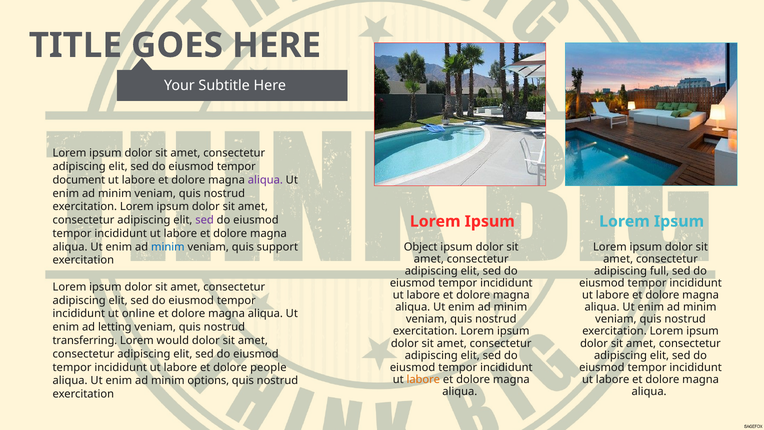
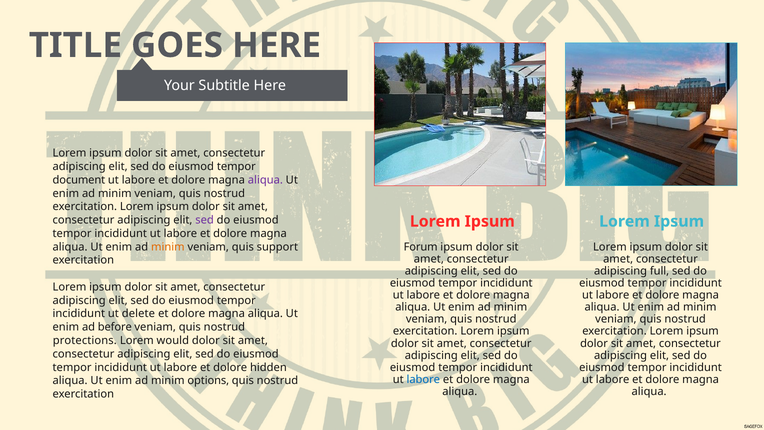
minim colour: blue -> orange (168, 247)
Object: Object -> Forum (421, 247)
online: online -> delete (138, 314)
letting: letting -> before (115, 327)
transferring: transferring -> protections (85, 340)
people: people -> hidden (268, 367)
labore colour: orange -> blue (423, 379)
